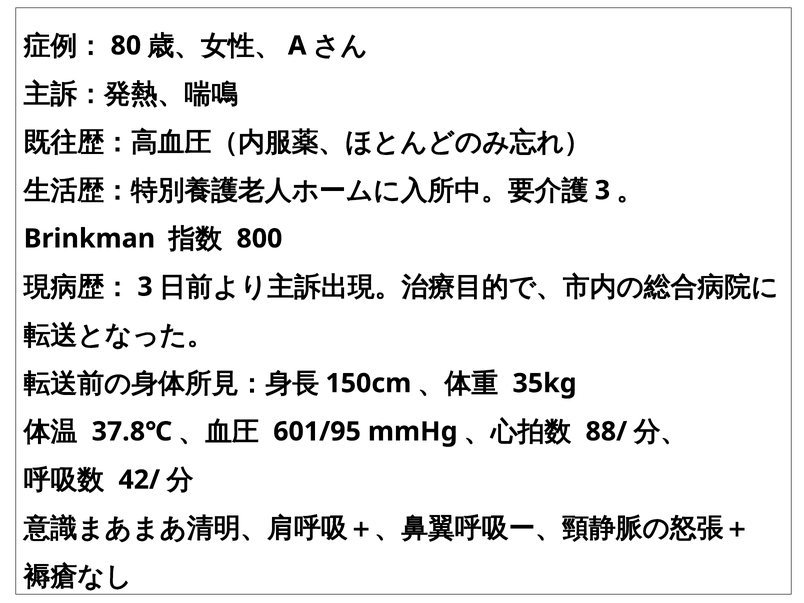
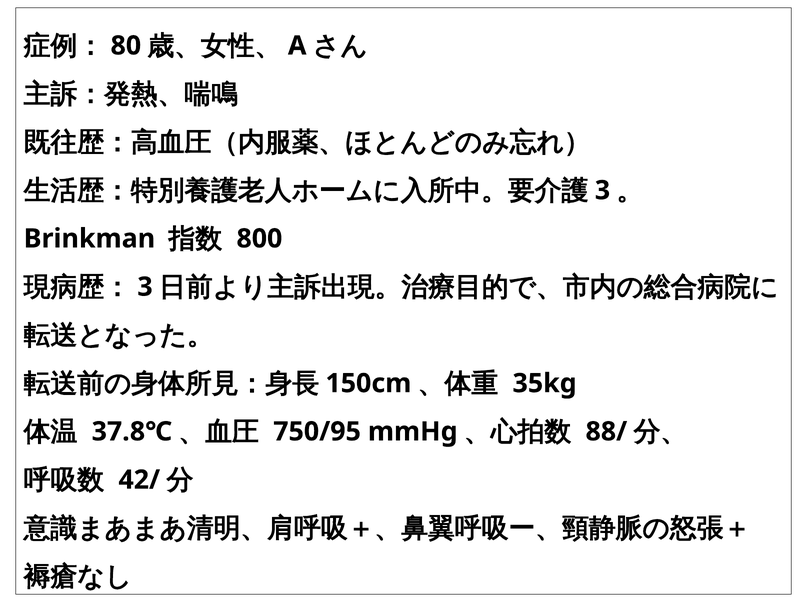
601/95: 601/95 -> 750/95 (317, 432)
